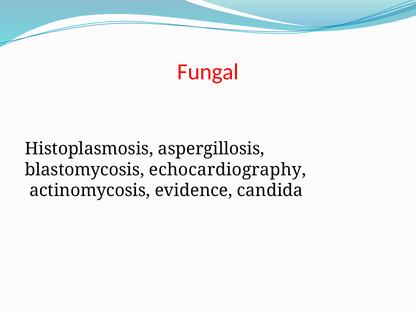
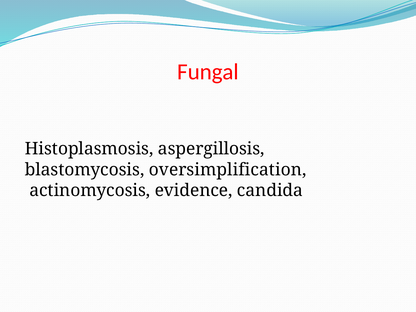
echocardiography: echocardiography -> oversimplification (228, 170)
